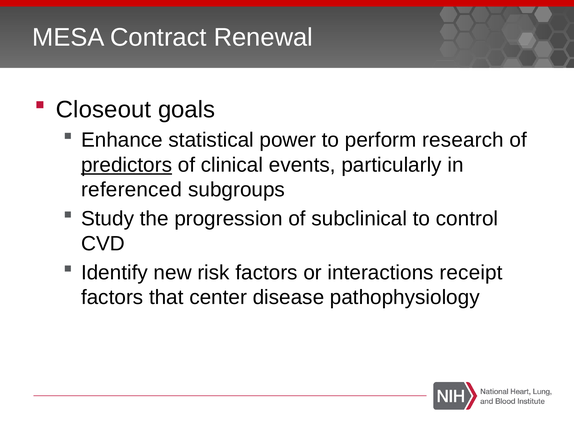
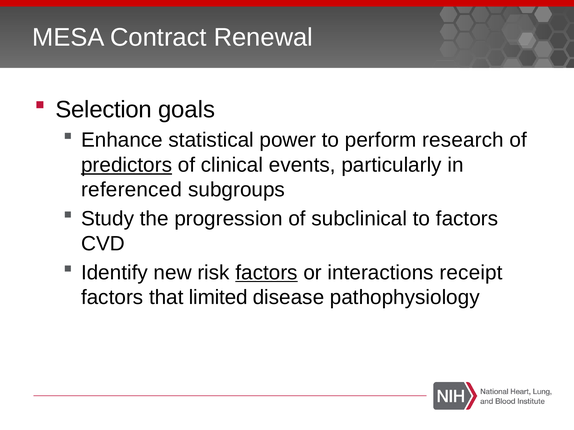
Closeout: Closeout -> Selection (104, 110)
to control: control -> factors (467, 219)
factors underline: none -> present (267, 273)
center: center -> limited (218, 298)
